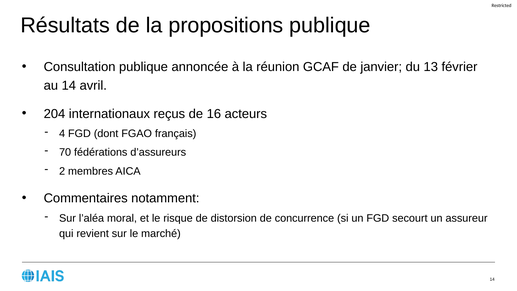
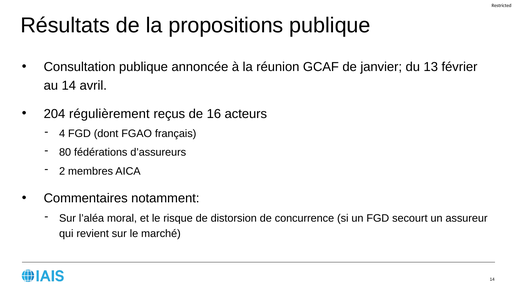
internationaux: internationaux -> régulièrement (109, 114)
70: 70 -> 80 (65, 152)
